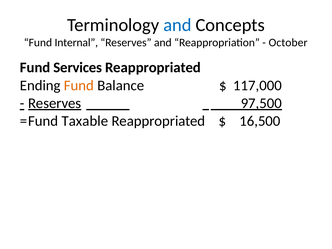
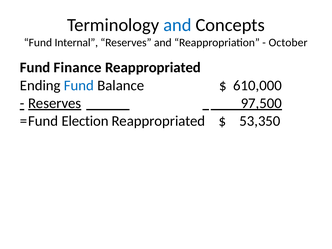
Services: Services -> Finance (78, 68)
Fund colour: orange -> blue (79, 86)
117,000: 117,000 -> 610,000 (257, 86)
Taxable: Taxable -> Election (85, 121)
16,500: 16,500 -> 53,350 (260, 121)
